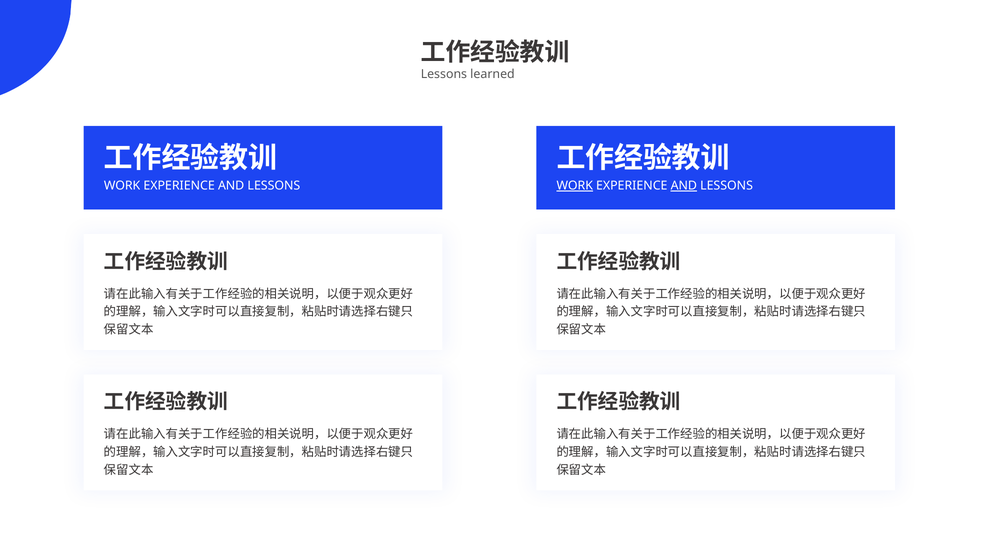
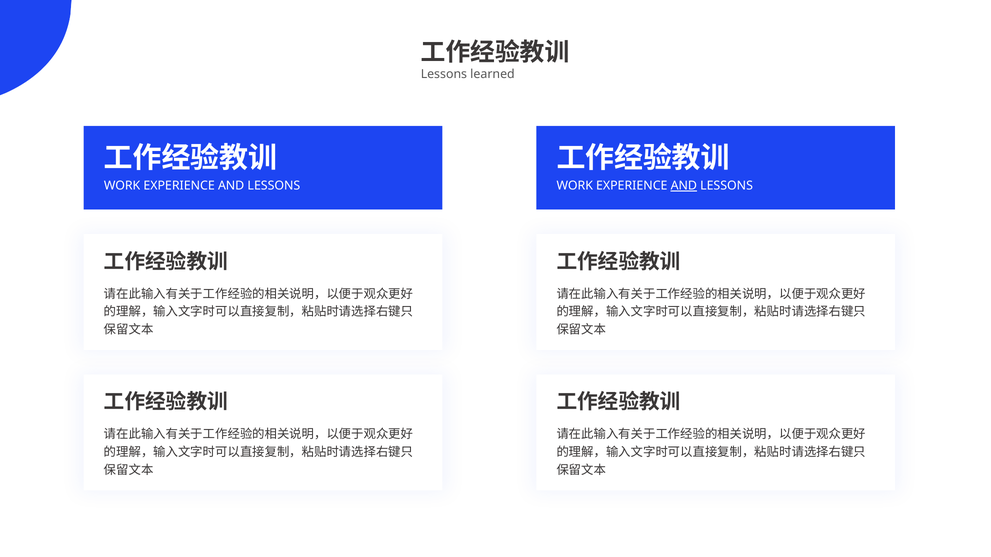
WORK underline: present -> none (575, 186)
